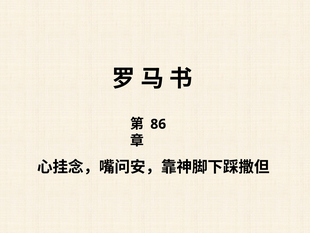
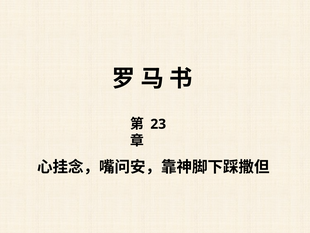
86: 86 -> 23 (158, 124)
